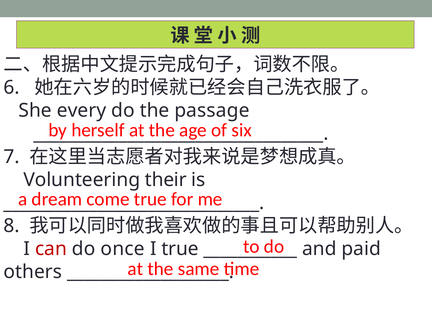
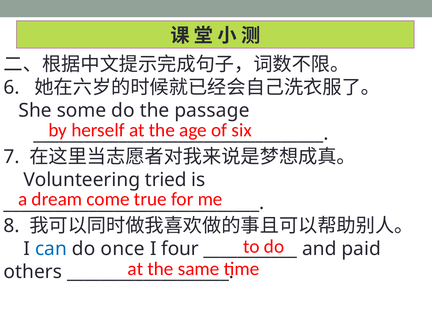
every: every -> some (82, 111)
their: their -> tried (166, 180)
can colour: red -> blue (51, 249)
I true: true -> four (180, 249)
